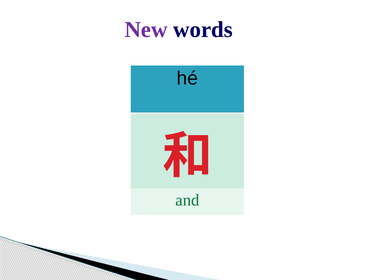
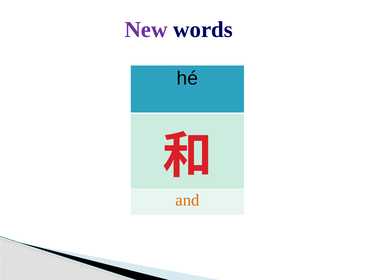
and colour: green -> orange (187, 200)
